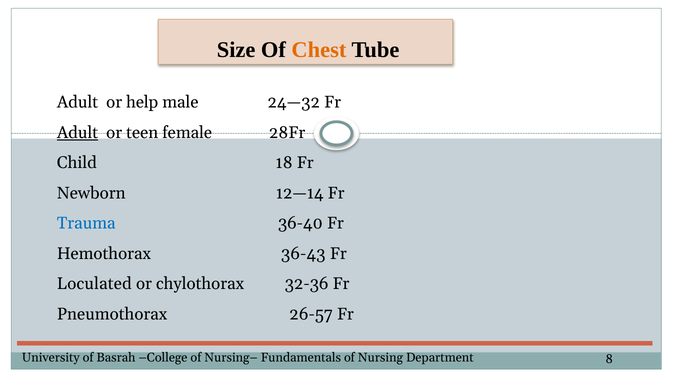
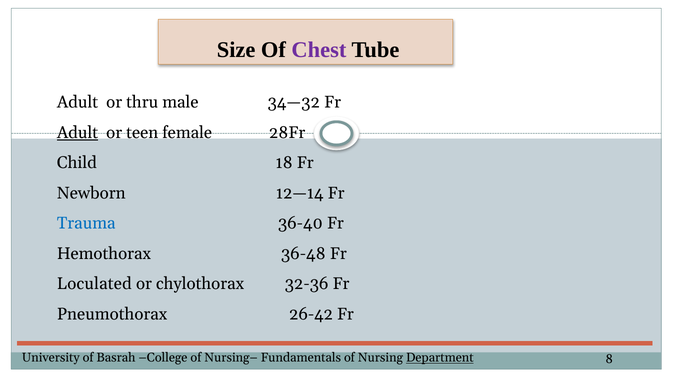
Chest colour: orange -> purple (319, 50)
help: help -> thru (142, 103)
24—32: 24—32 -> 34—32 (294, 103)
36-43: 36-43 -> 36-48 (303, 254)
26-57: 26-57 -> 26-42 (311, 315)
Department underline: none -> present (440, 358)
